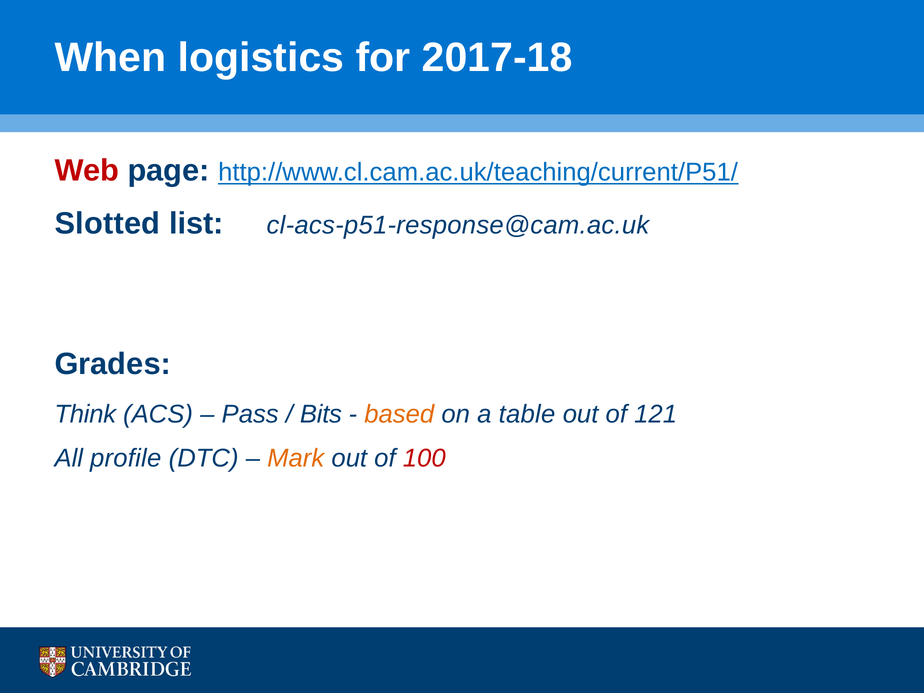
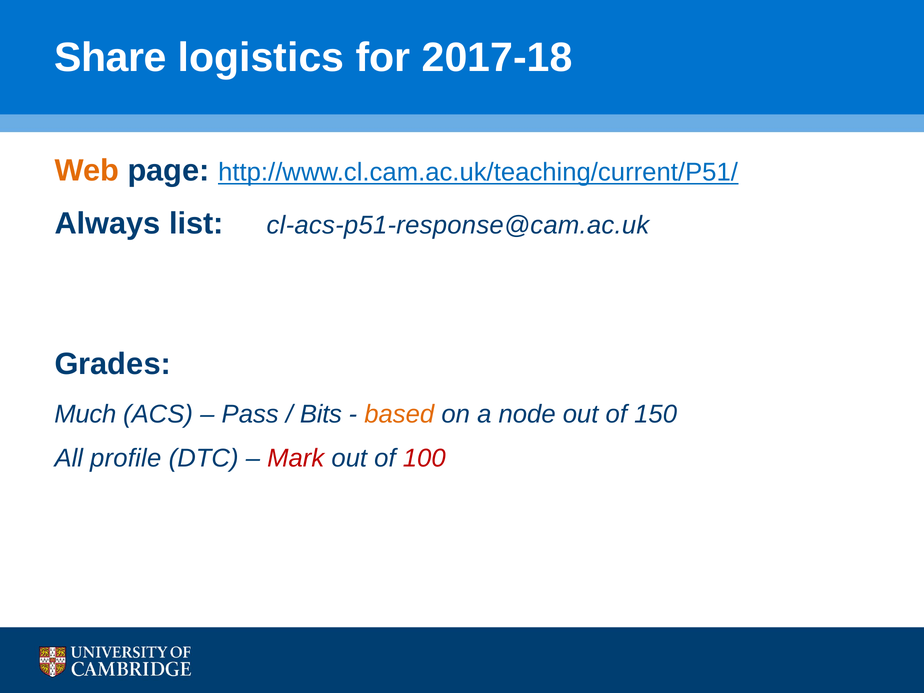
When: When -> Share (111, 58)
Web colour: red -> orange (87, 171)
Slotted: Slotted -> Always (107, 223)
Think: Think -> Much (85, 414)
table: table -> node (527, 414)
121: 121 -> 150 (656, 414)
Mark colour: orange -> red (296, 458)
